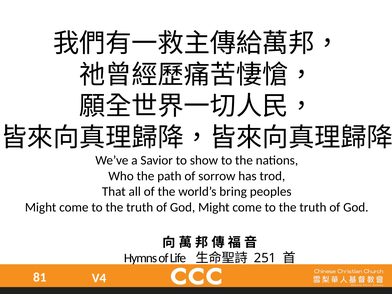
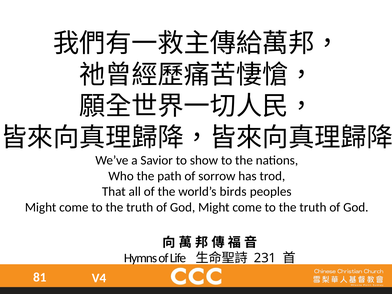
bring: bring -> birds (233, 192)
251: 251 -> 231 (265, 258)
